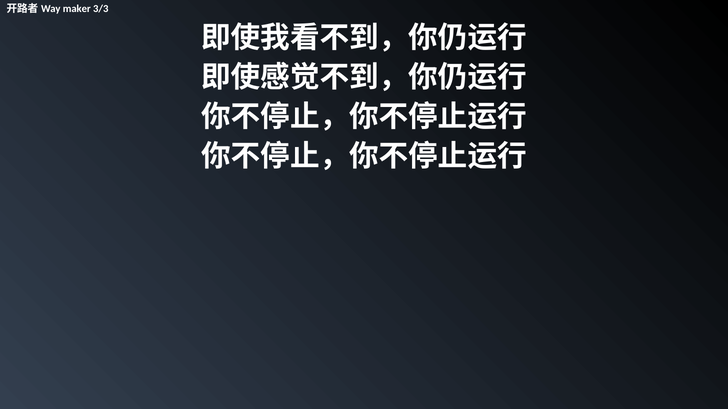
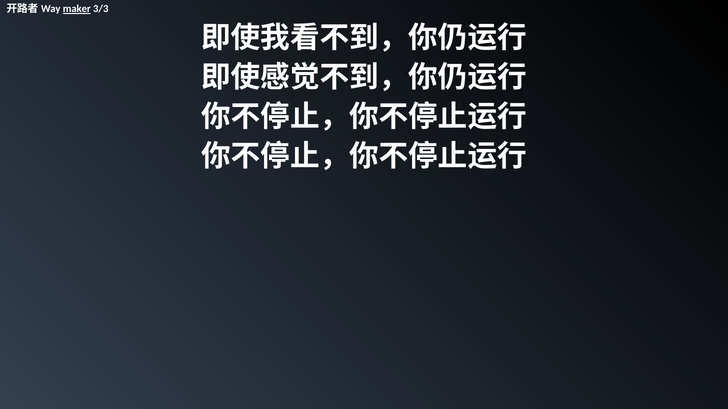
maker underline: none -> present (77, 9)
